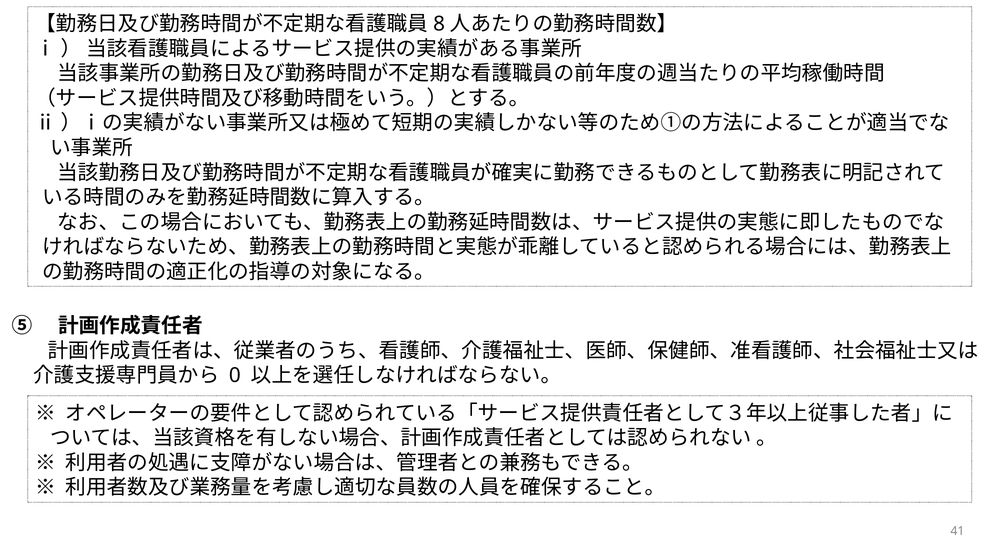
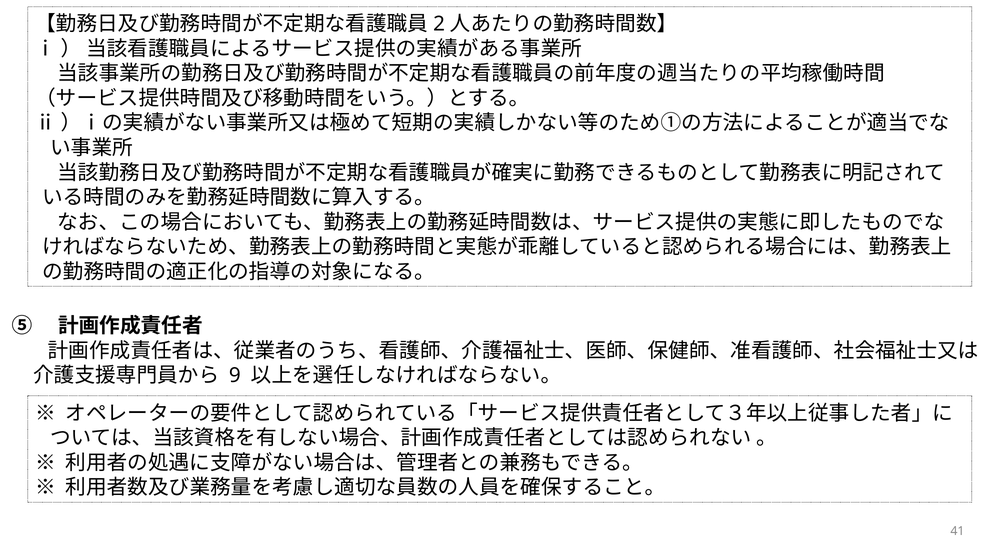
8: 8 -> 2 (439, 24)
0: 0 -> 9 (235, 376)
